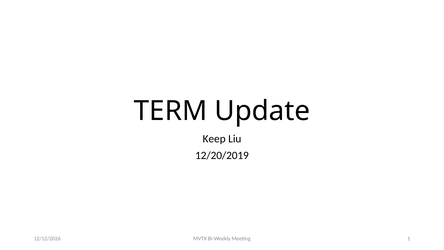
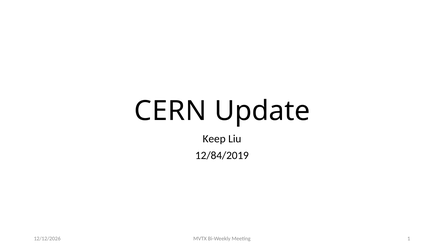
TERM: TERM -> CERN (170, 111)
12/20/2019: 12/20/2019 -> 12/84/2019 (222, 155)
